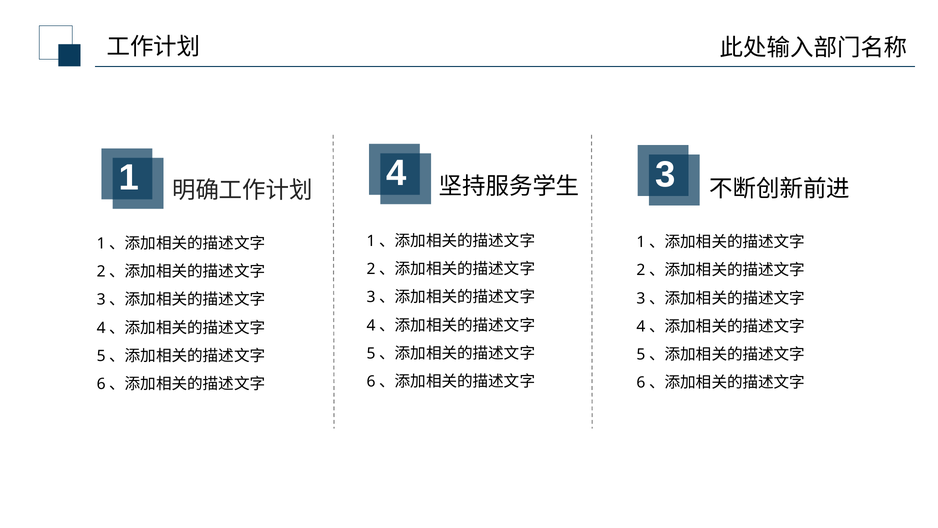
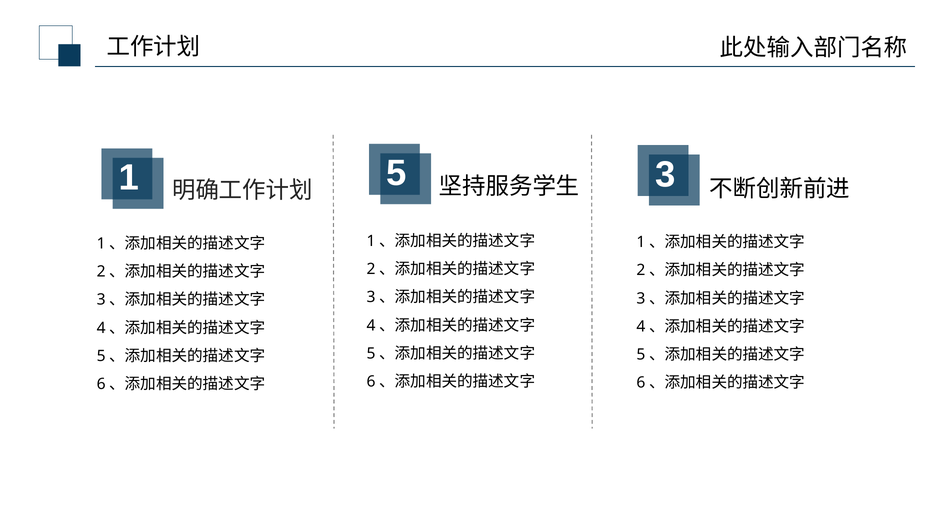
4: 4 -> 5 (397, 173)
